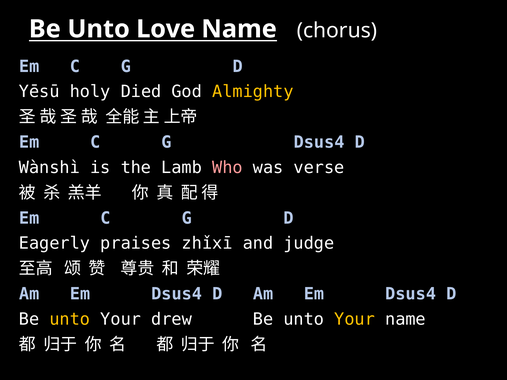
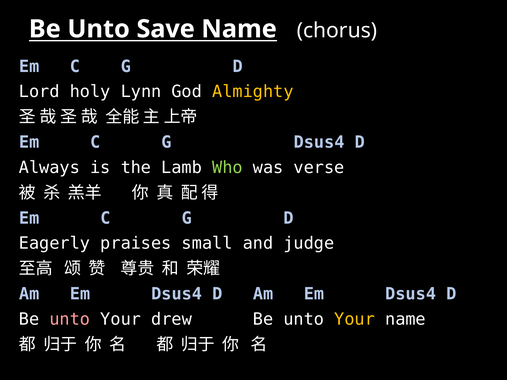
Love: Love -> Save (166, 29)
Yēsū: Yēsū -> Lord (39, 92)
Died: Died -> Lynn (141, 92)
Wànshì: Wànshì -> Always (49, 168)
Who colour: pink -> light green (227, 168)
zhǐxī: zhǐxī -> small (207, 244)
unto colour: yellow -> pink (70, 319)
